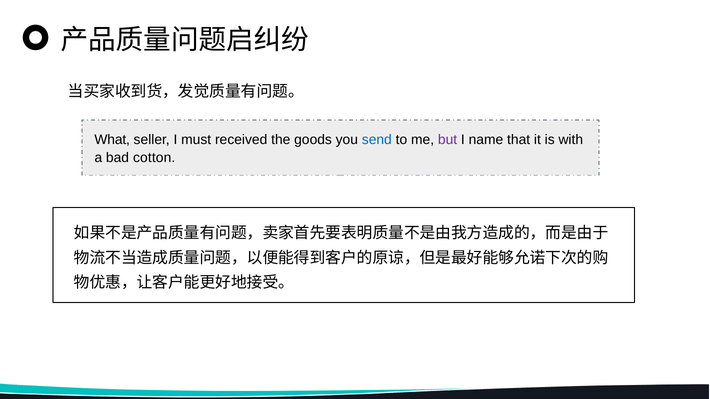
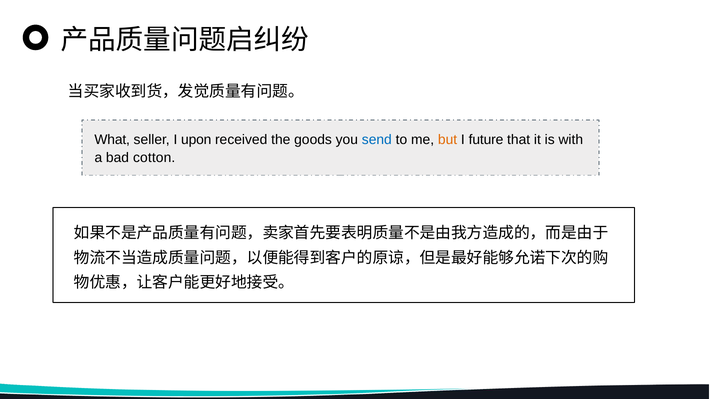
must: must -> upon (196, 140)
but colour: purple -> orange (448, 140)
name: name -> future (486, 140)
